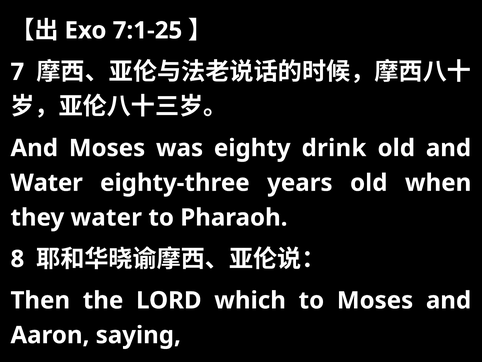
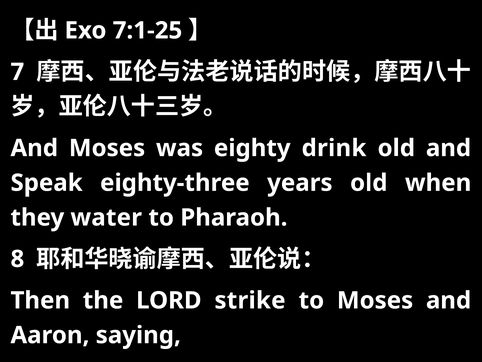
Water: Water -> Speak (47, 183)
which: which -> strike (250, 300)
